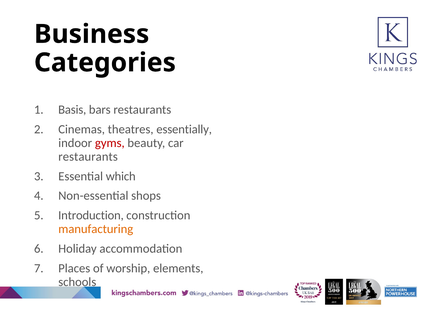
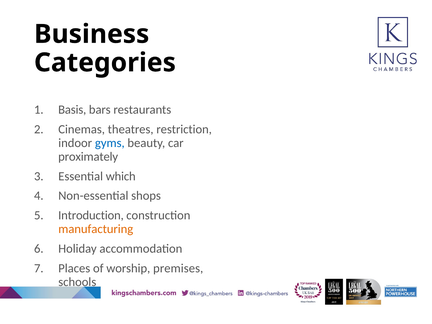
essentially: essentially -> restriction (184, 129)
gyms colour: red -> blue (110, 143)
restaurants: restaurants -> proximately (88, 157)
elements: elements -> premises (178, 268)
